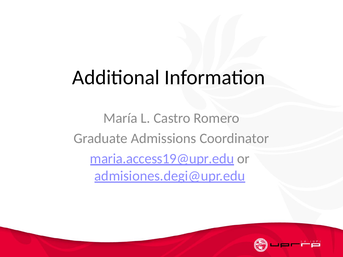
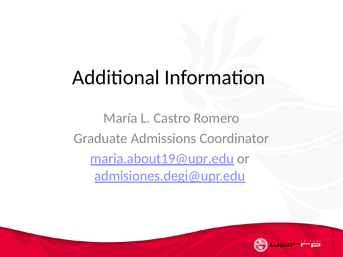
maria.access19@upr.edu: maria.access19@upr.edu -> maria.about19@upr.edu (162, 159)
